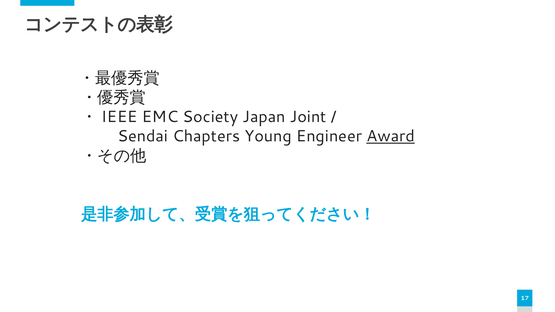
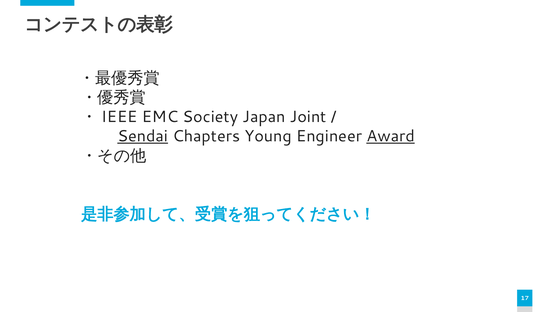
Sendai underline: none -> present (143, 136)
